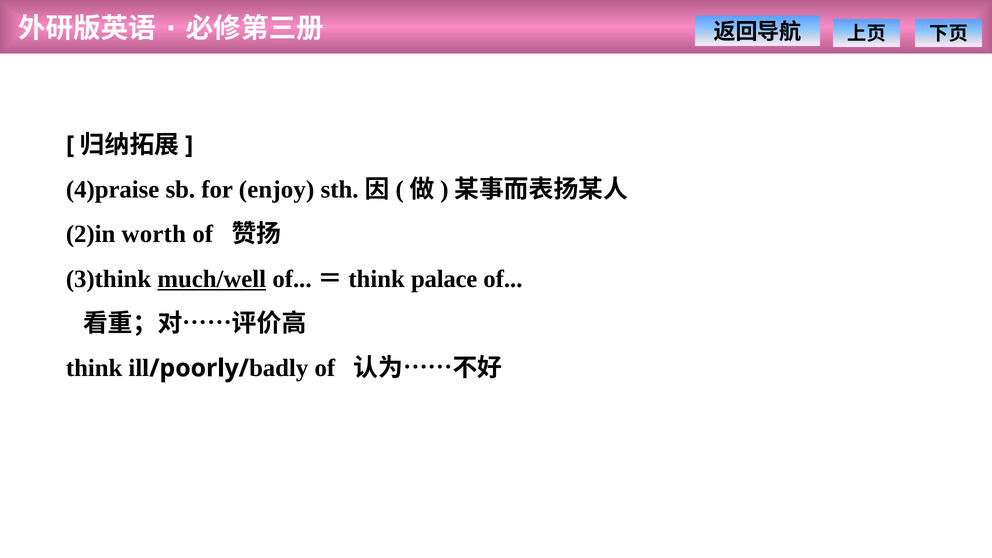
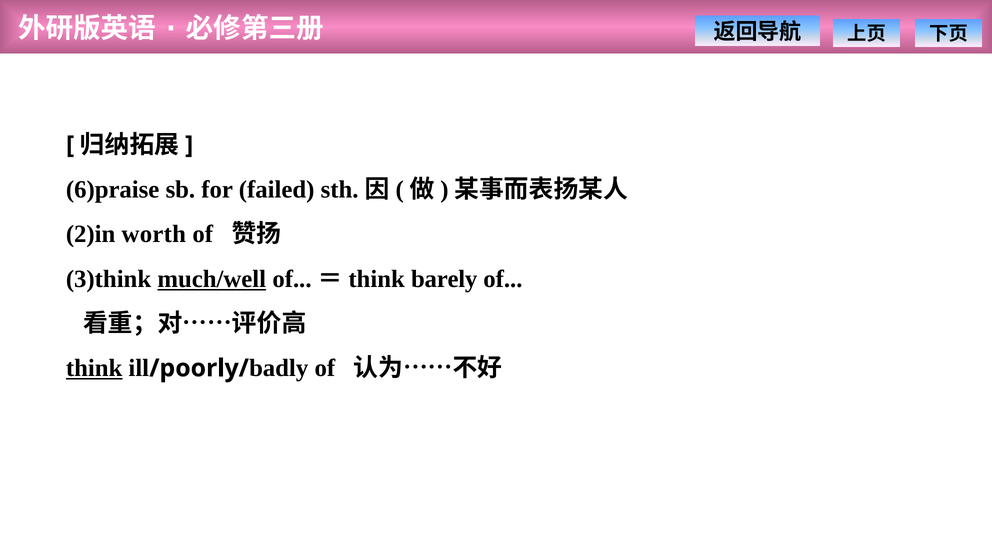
4)praise: 4)praise -> 6)praise (113, 190)
enjoy: enjoy -> failed (277, 190)
palace: palace -> barely (444, 279)
think underline: none -> present (94, 368)
